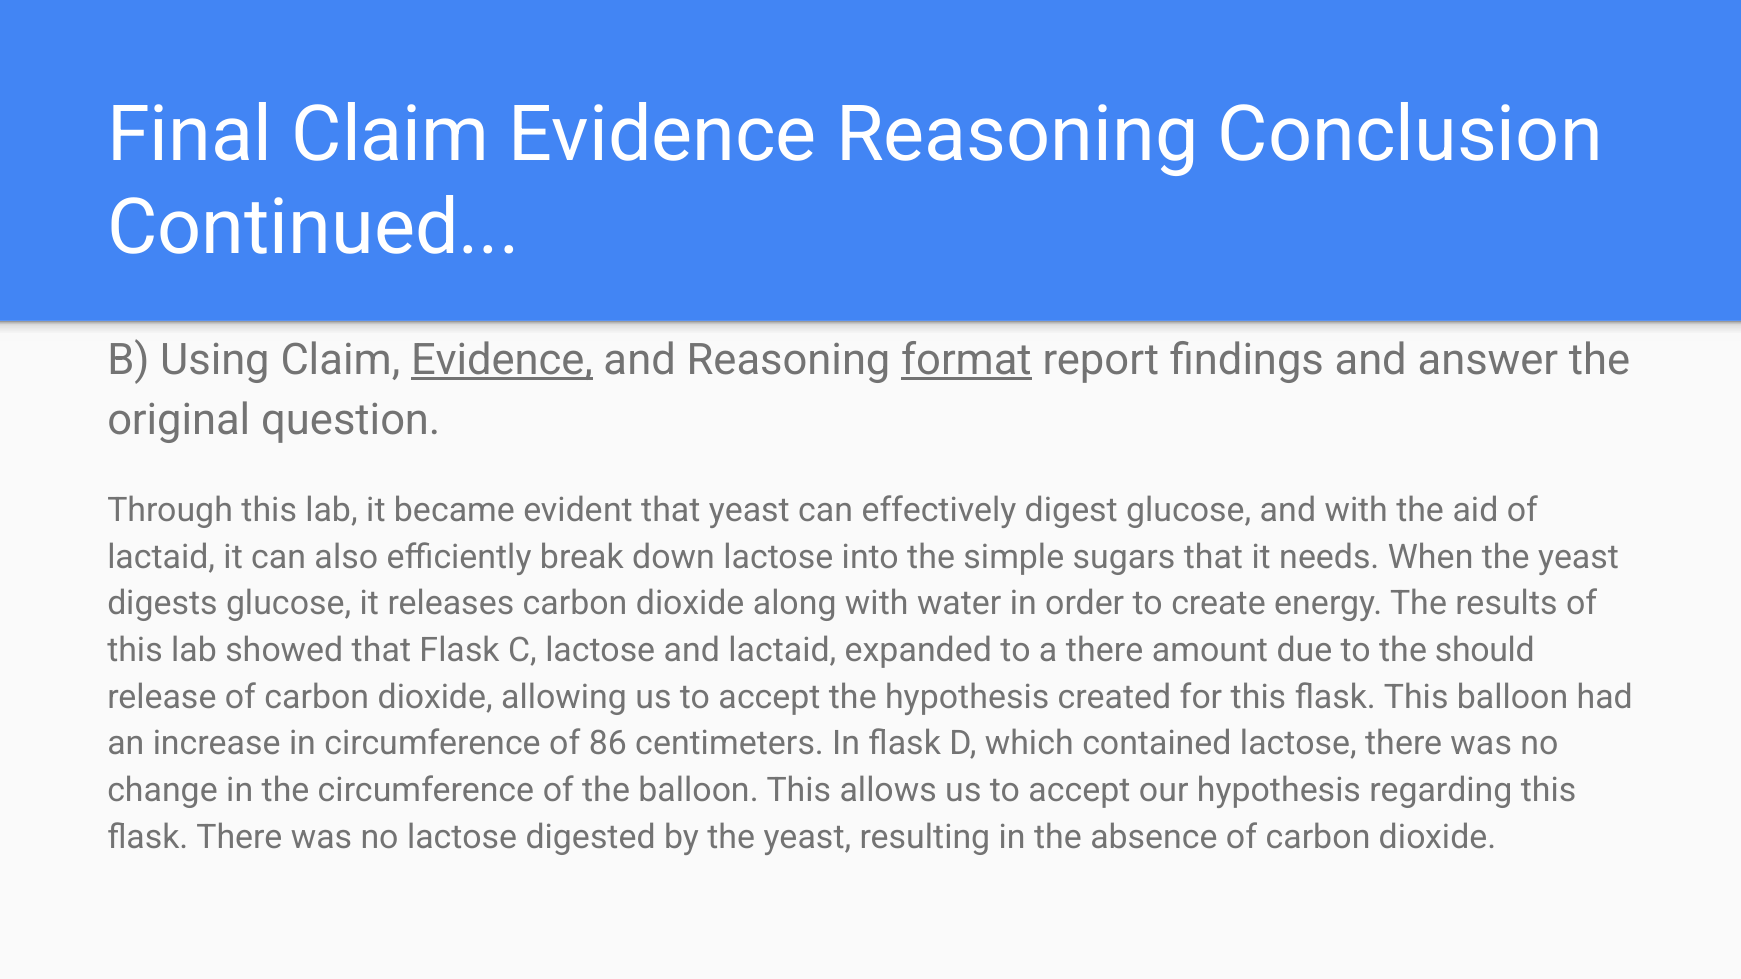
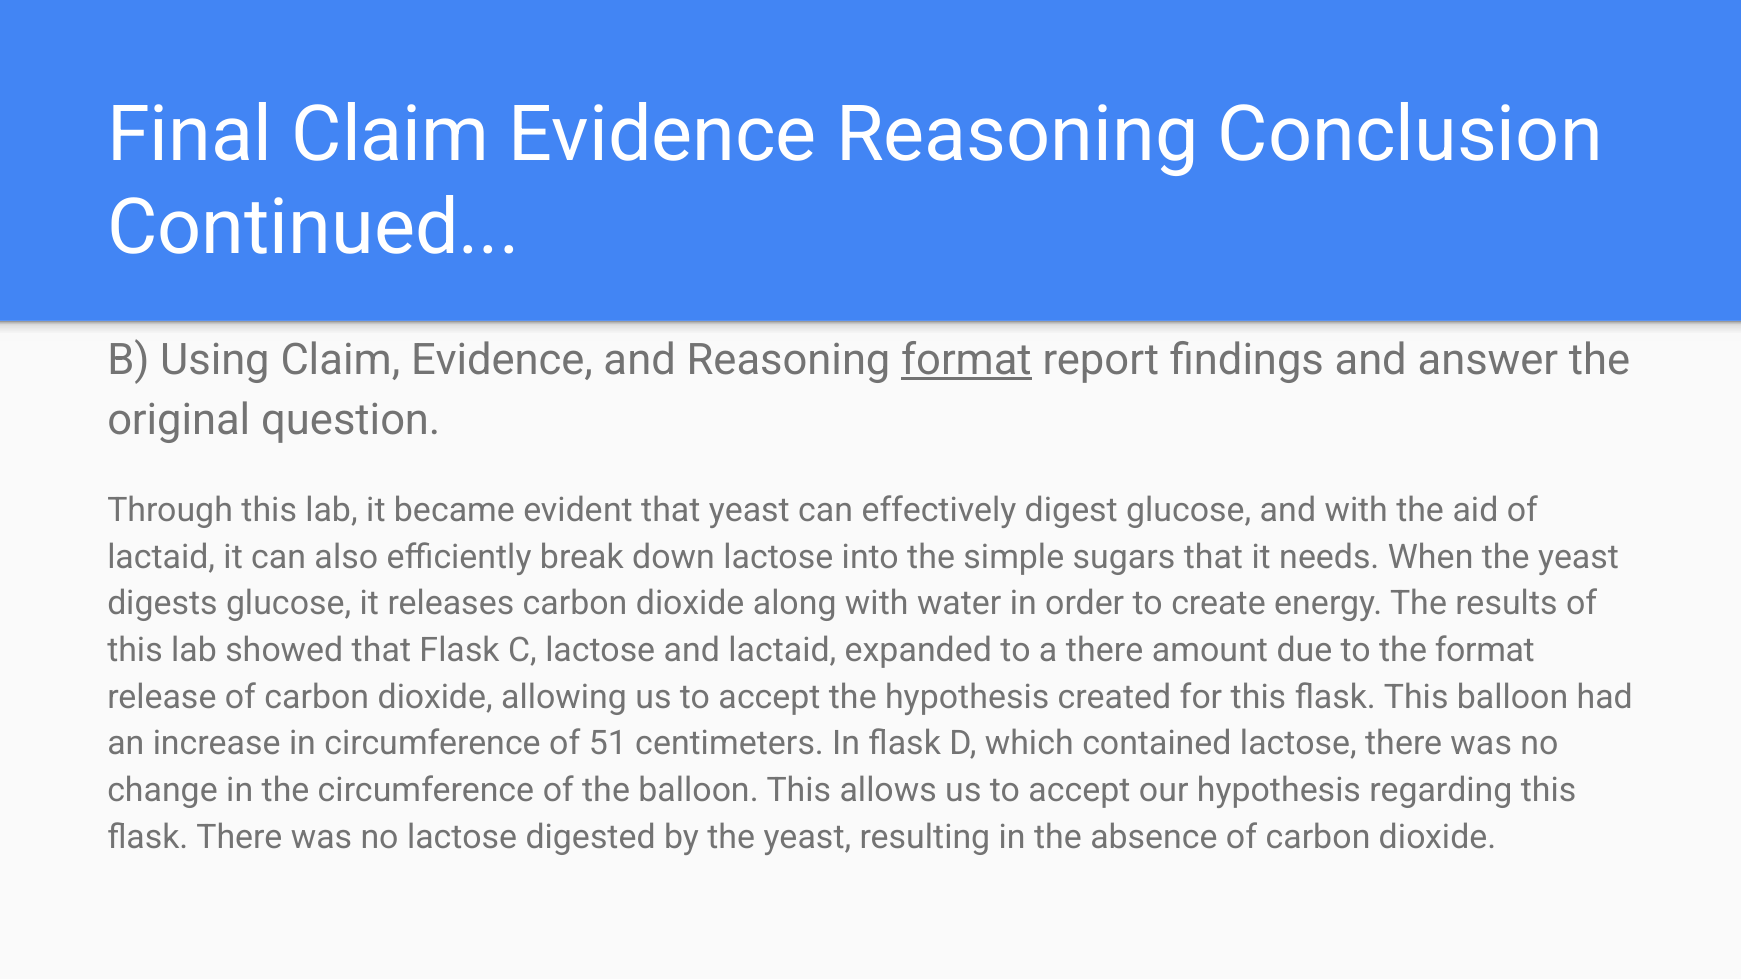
Evidence underline: present -> none (502, 360)
the should: should -> format (1485, 650)
86: 86 -> 51 (608, 744)
